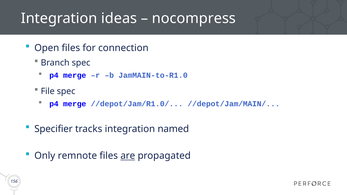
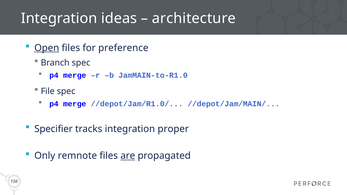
nocompress: nocompress -> architecture (194, 18)
Open underline: none -> present (47, 48)
connection: connection -> preference (123, 48)
named: named -> proper (173, 129)
